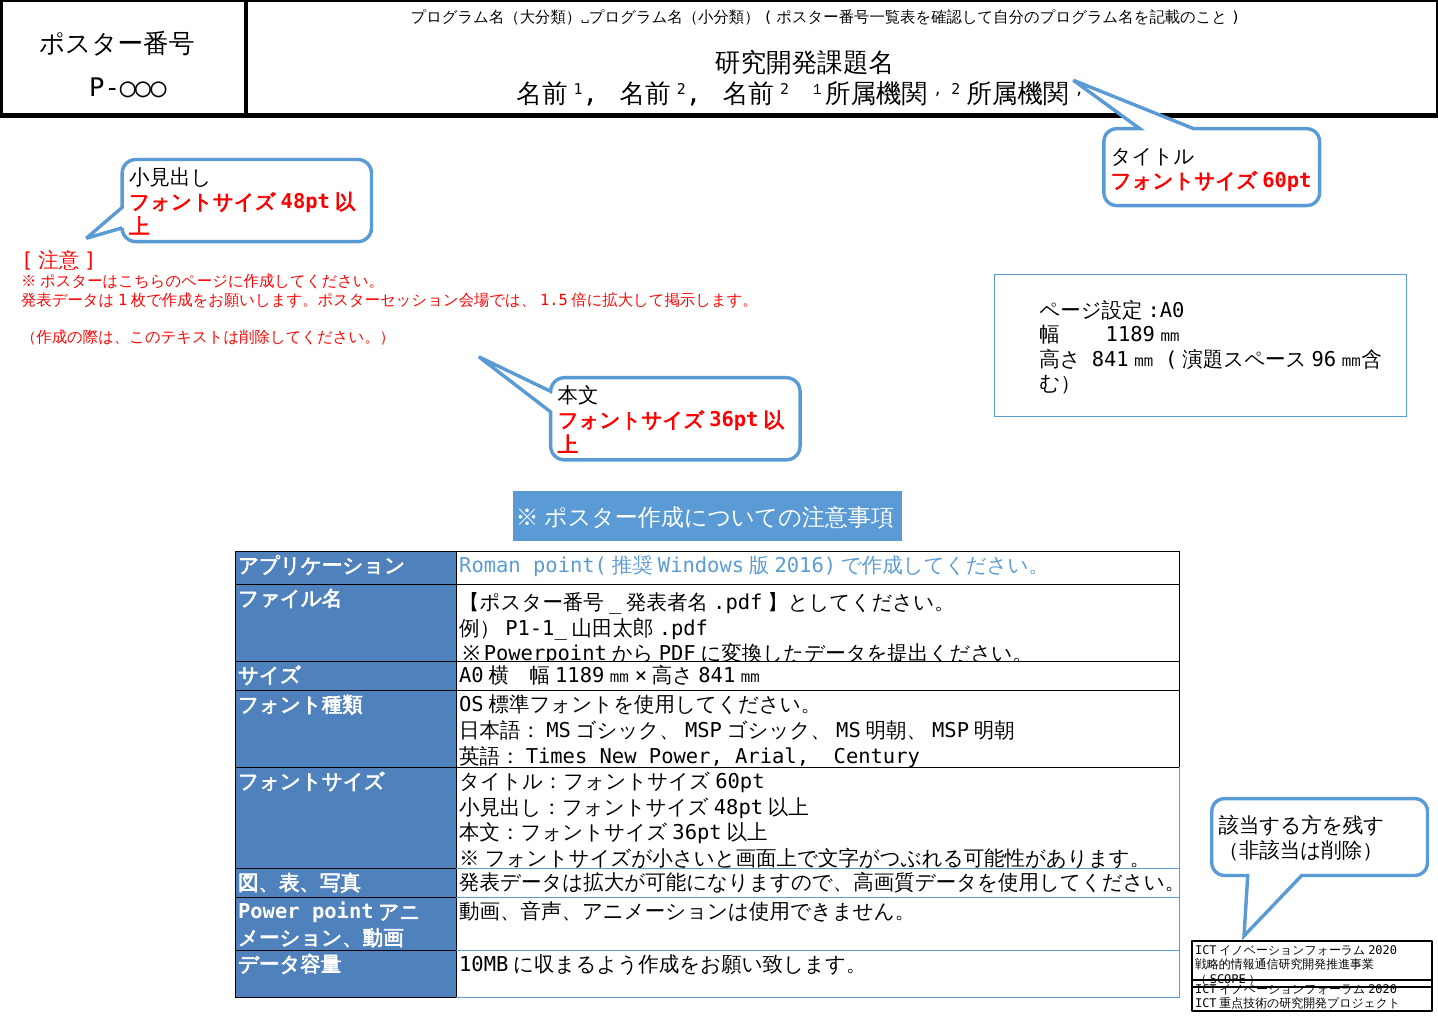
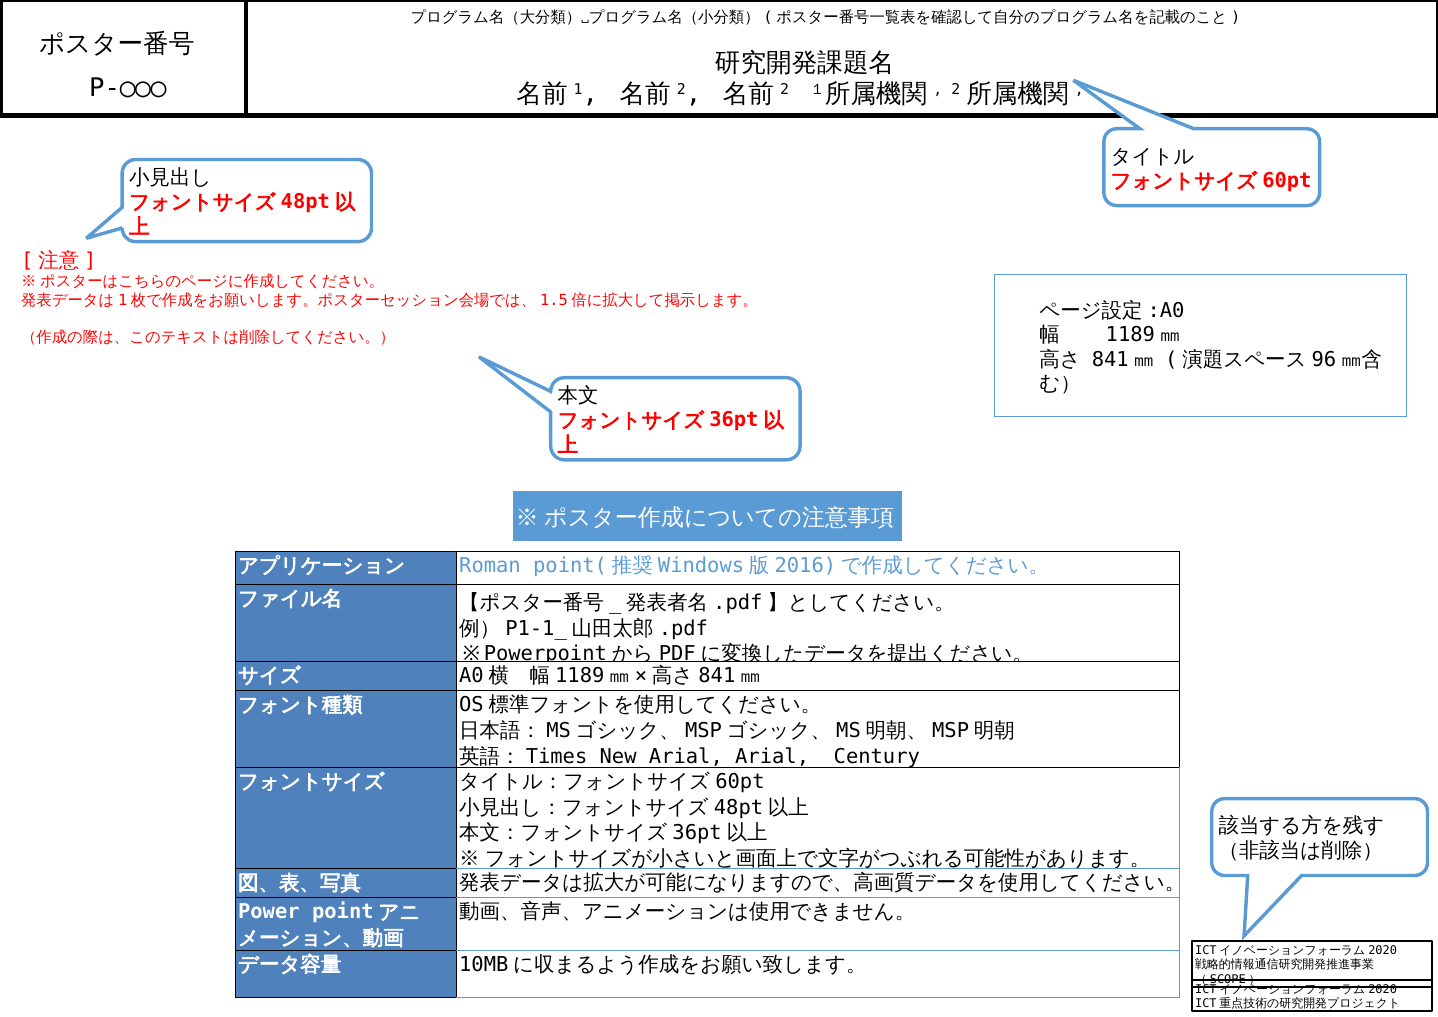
New Power: Power -> Arial (686, 756)
